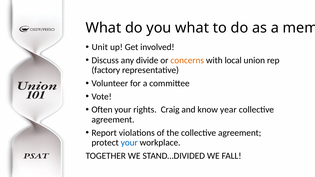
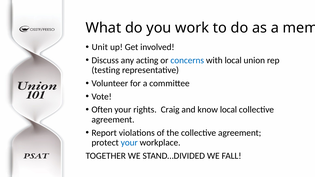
you what: what -> work (192, 28)
divide: divide -> acting (147, 60)
concerns colour: orange -> blue (187, 60)
factory: factory -> testing (106, 70)
know year: year -> local (228, 110)
